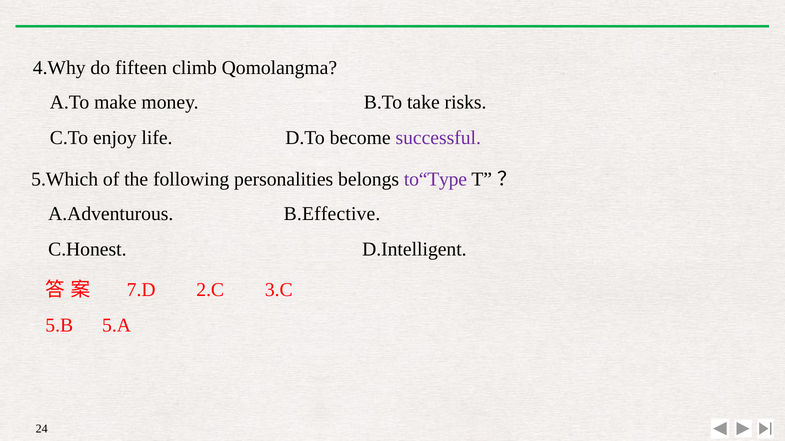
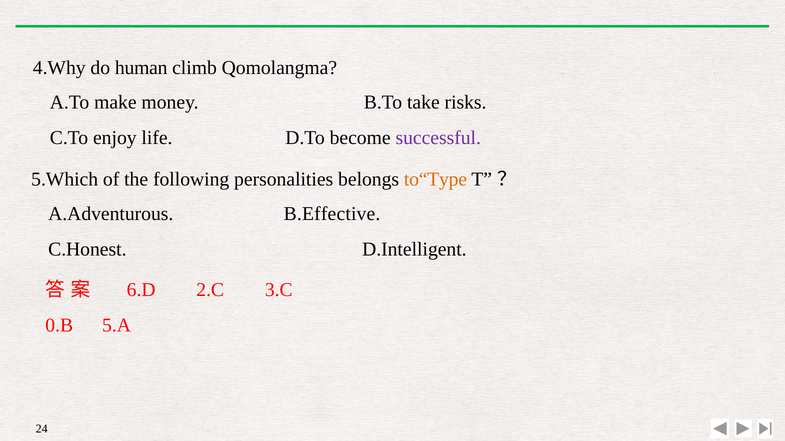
fifteen: fifteen -> human (141, 68)
to“Type colour: purple -> orange (435, 179)
7.D: 7.D -> 6.D (141, 290)
5.B: 5.B -> 0.B (59, 326)
